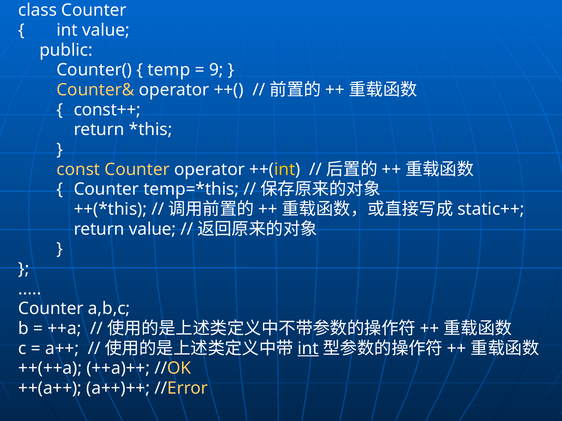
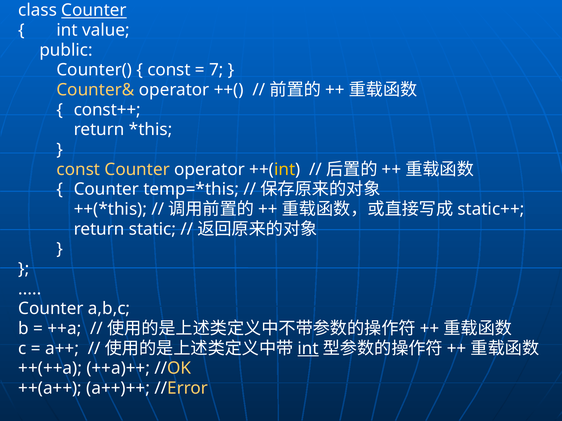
Counter underline: none -> present (94, 10)
temp: temp -> const (169, 70)
9: 9 -> 7 (216, 70)
return value: value -> static (152, 229)
